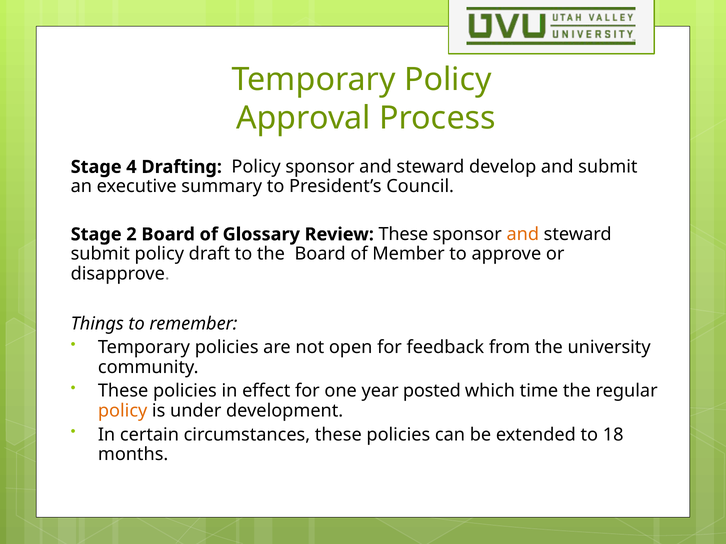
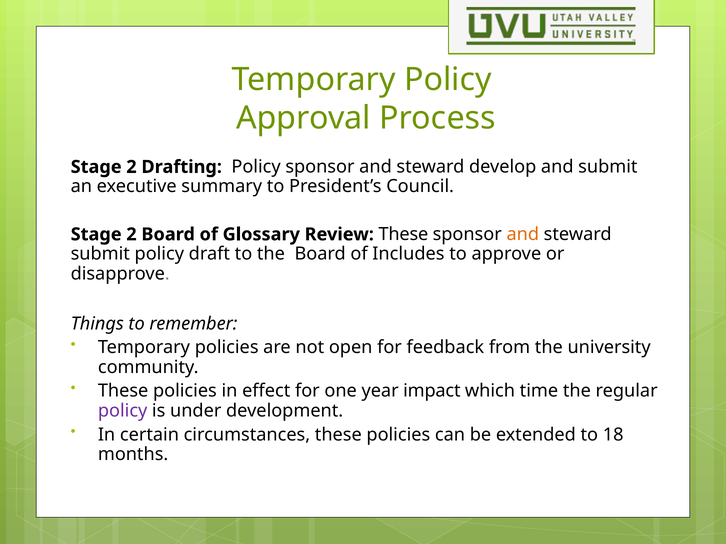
4: 4 -> 2 (131, 167)
Member: Member -> Includes (408, 254)
posted: posted -> impact (432, 391)
policy colour: orange -> purple (123, 411)
